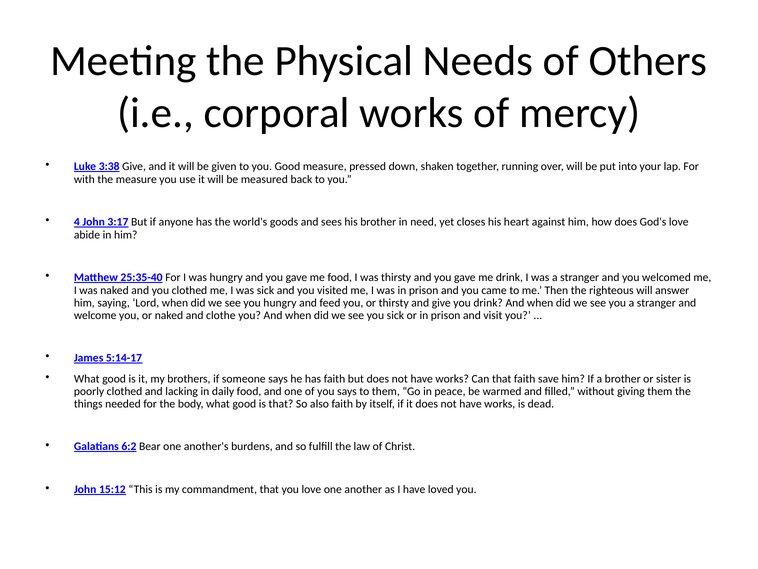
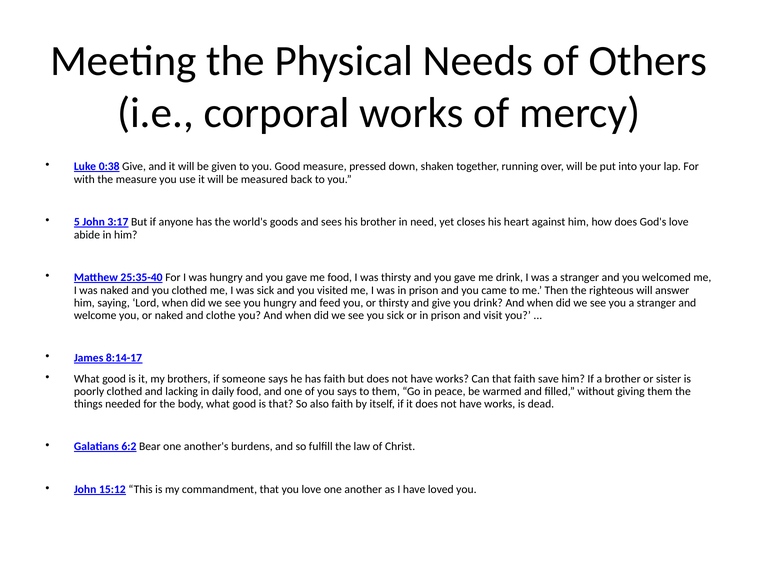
3:38: 3:38 -> 0:38 (109, 166)
4: 4 -> 5 (77, 222)
5:14-17: 5:14-17 -> 8:14-17 (124, 358)
